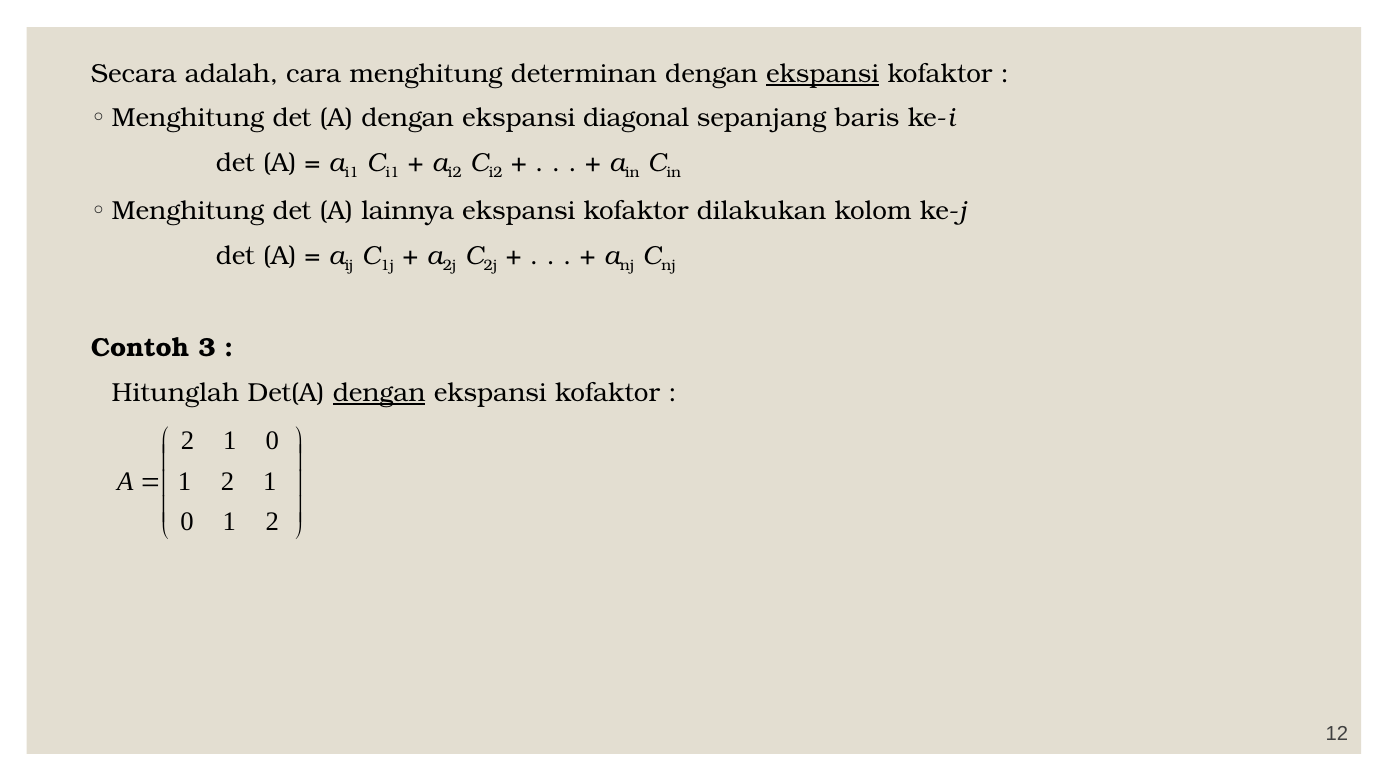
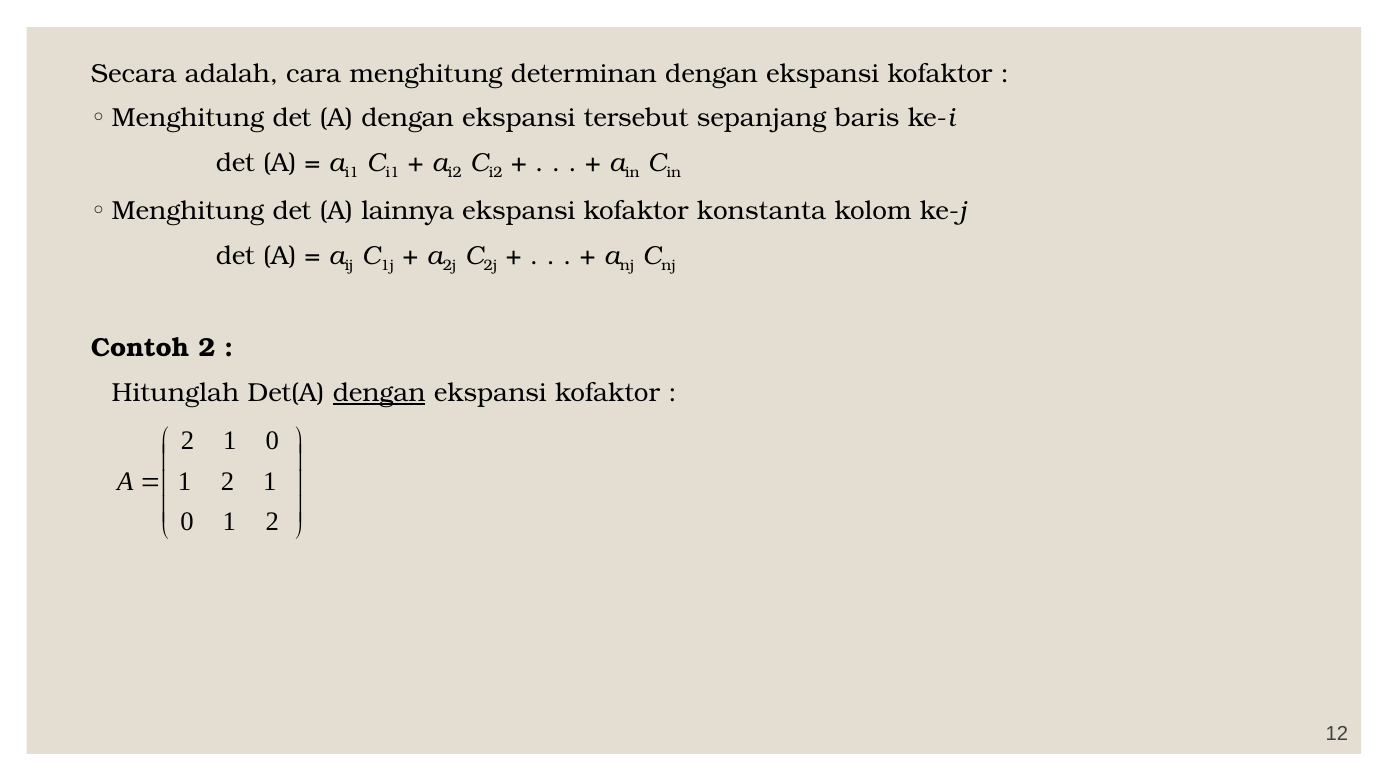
ekspansi underline: present -> none (823, 74)
diagonal: diagonal -> tersebut (636, 118)
dilakukan: dilakukan -> konstanta (762, 211)
Contoh 3: 3 -> 2 (207, 348)
